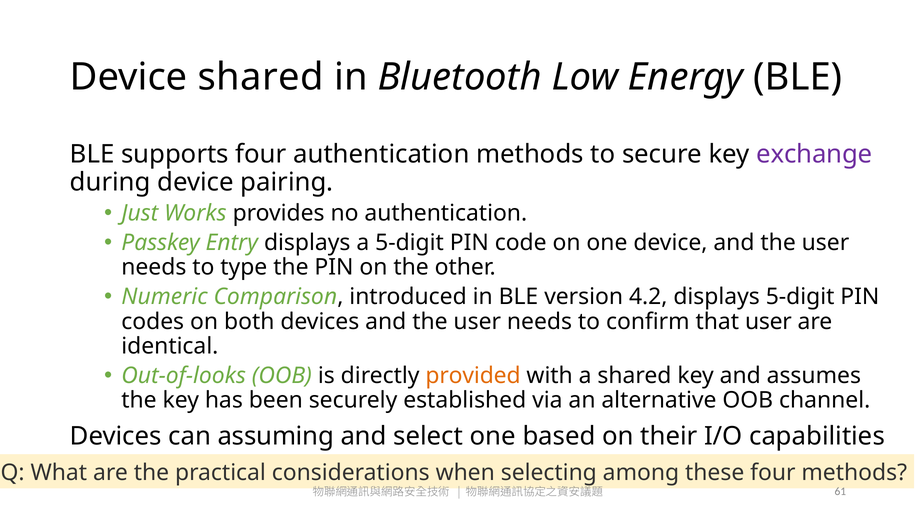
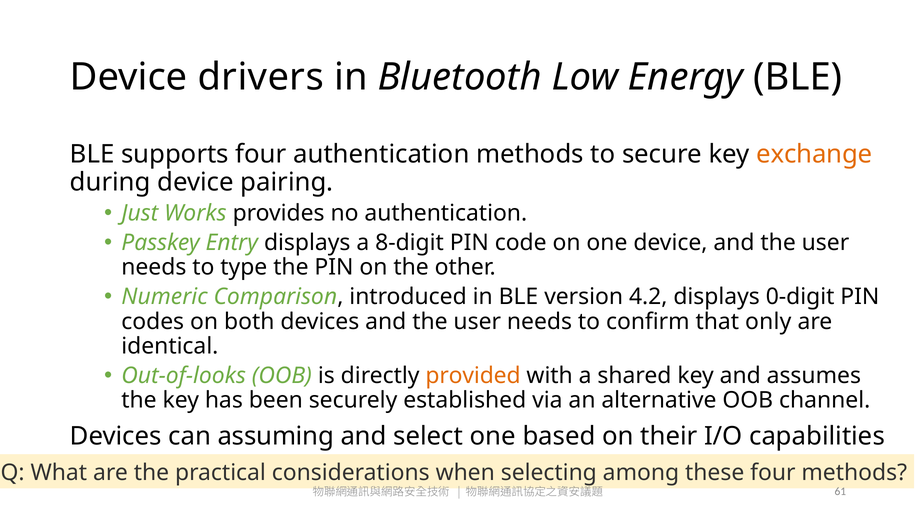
Device shared: shared -> drivers (261, 77)
exchange colour: purple -> orange (814, 154)
a 5-digit: 5-digit -> 8-digit (410, 243)
displays 5-digit: 5-digit -> 0-digit (800, 297)
that user: user -> only (768, 322)
